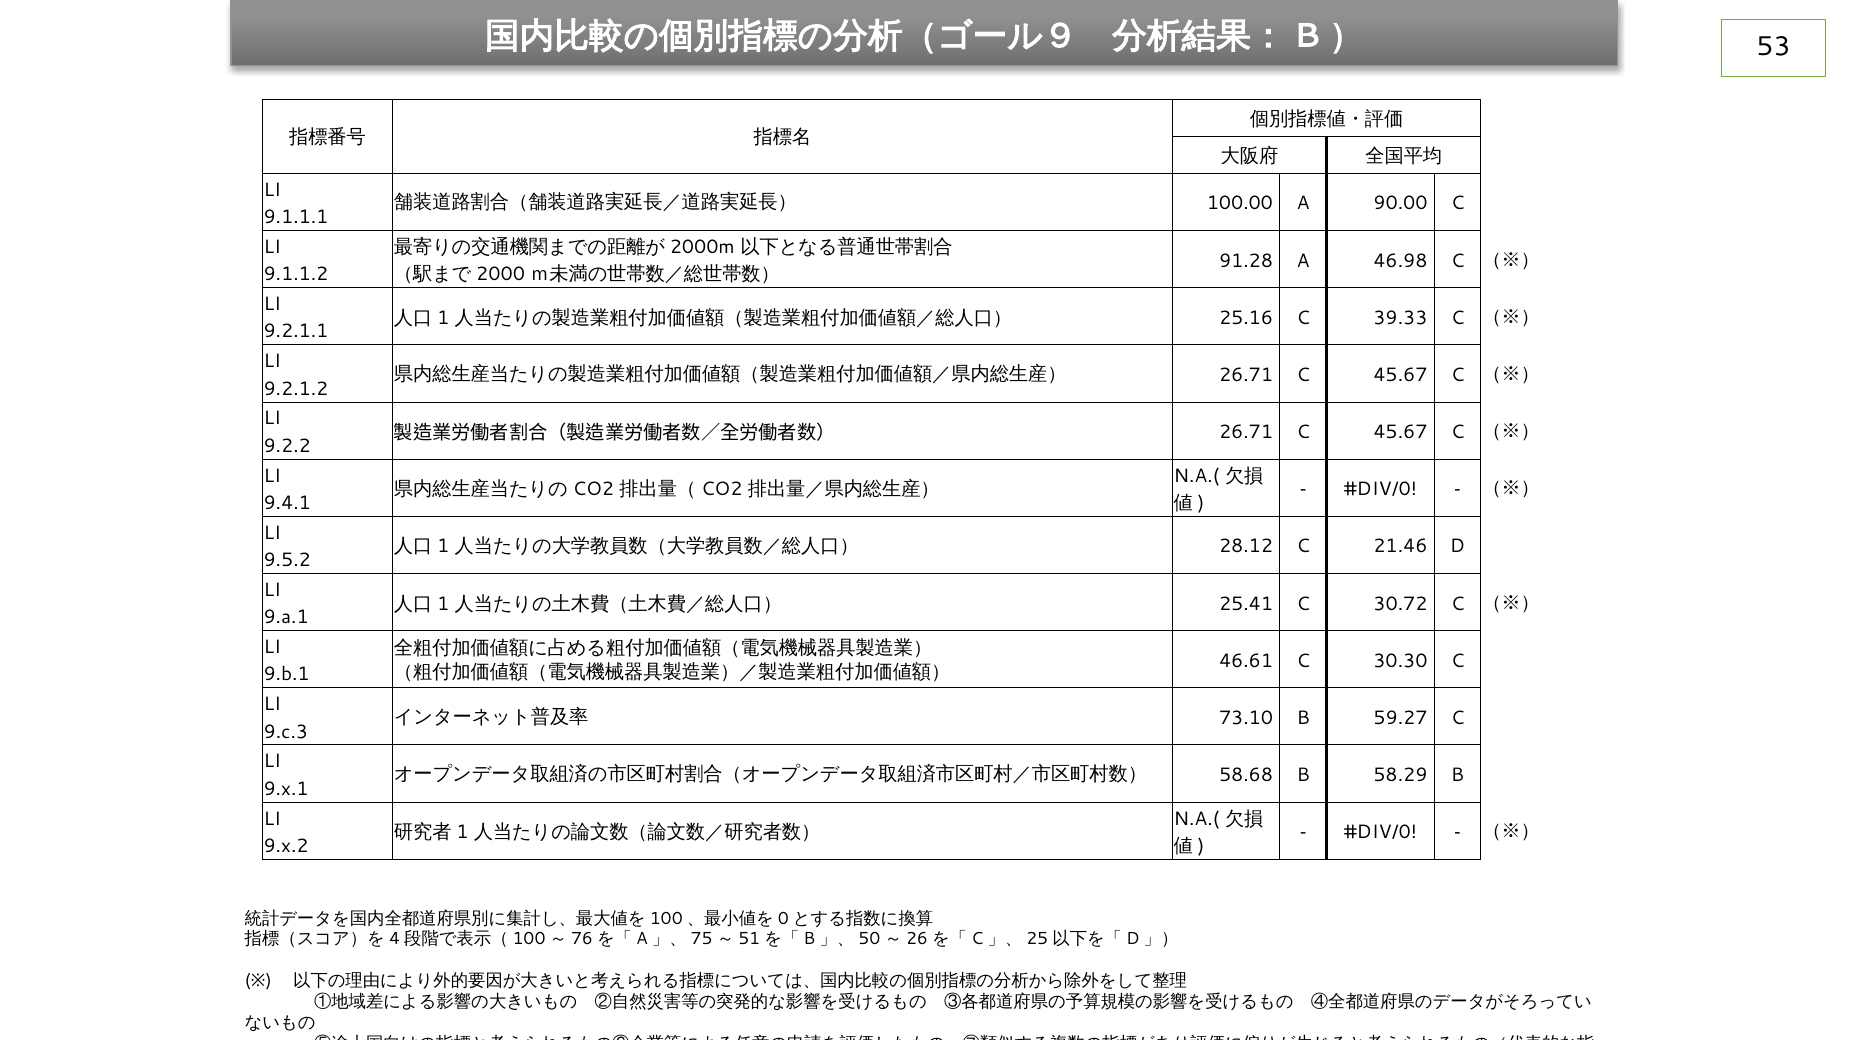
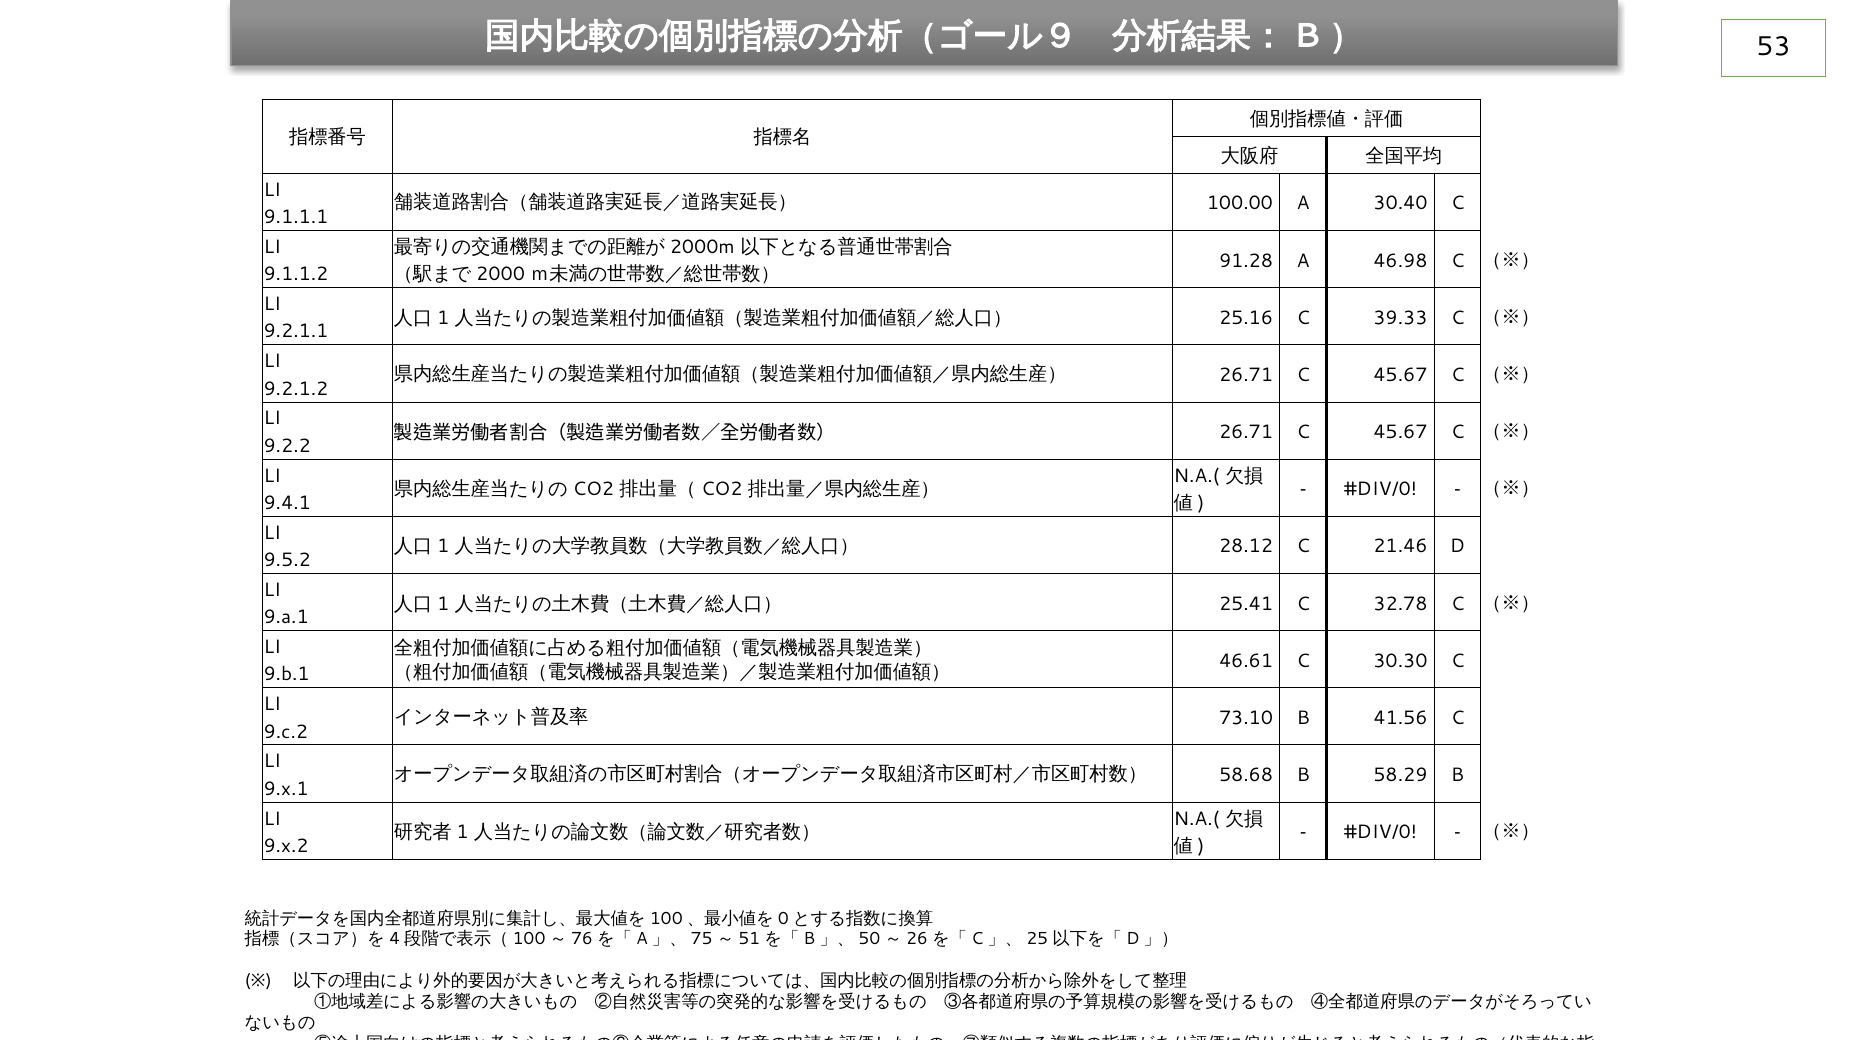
90.00: 90.00 -> 30.40 (1401, 204)
30.72: 30.72 -> 32.78 (1401, 604)
59.27: 59.27 -> 41.56 (1401, 718)
9.c.3: 9.c.3 -> 9.c.2 (286, 732)
